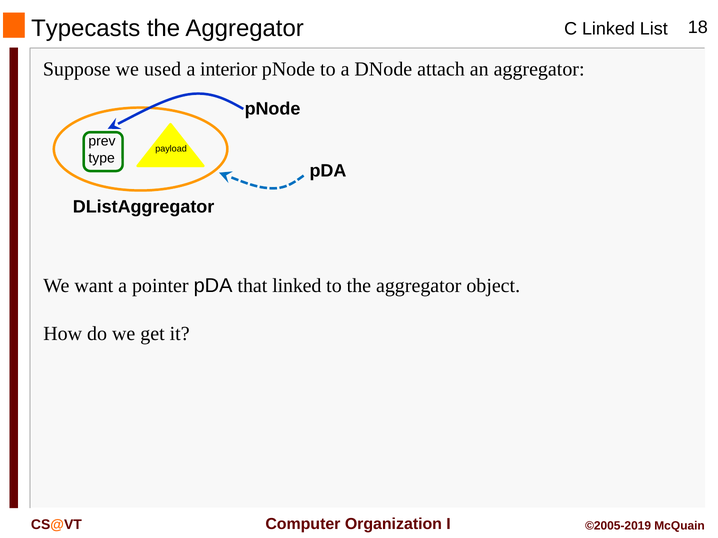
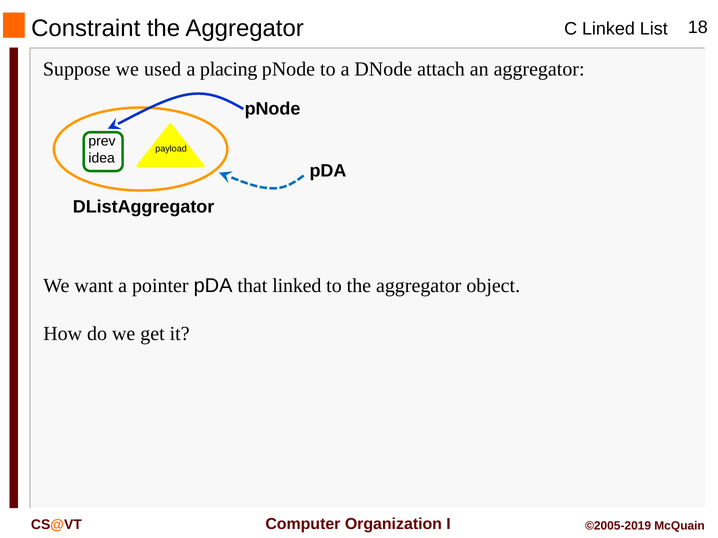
Typecasts: Typecasts -> Constraint (86, 29)
interior: interior -> placing (229, 69)
type: type -> idea (102, 158)
